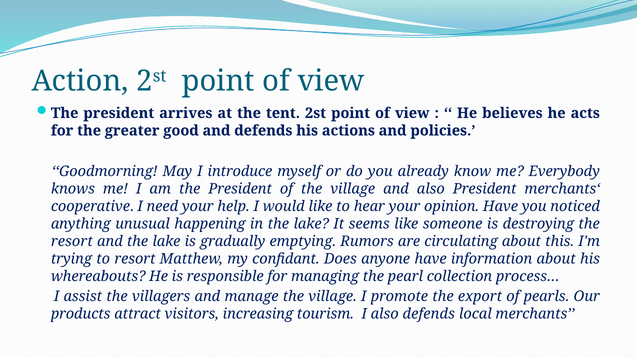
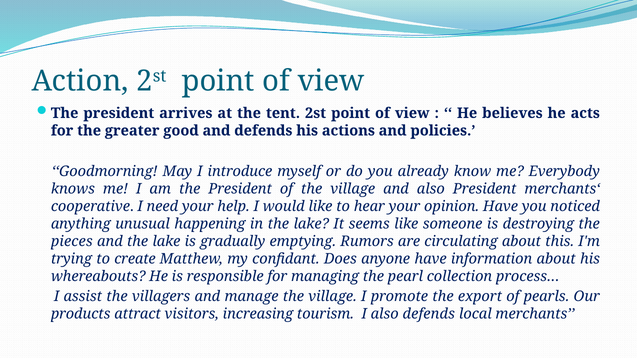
resort: resort -> pieces (72, 242)
to resort: resort -> create (135, 259)
